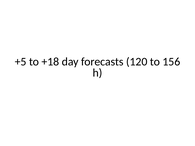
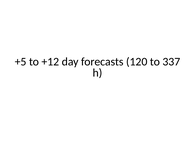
+18: +18 -> +12 (50, 62)
156: 156 -> 337 (171, 62)
